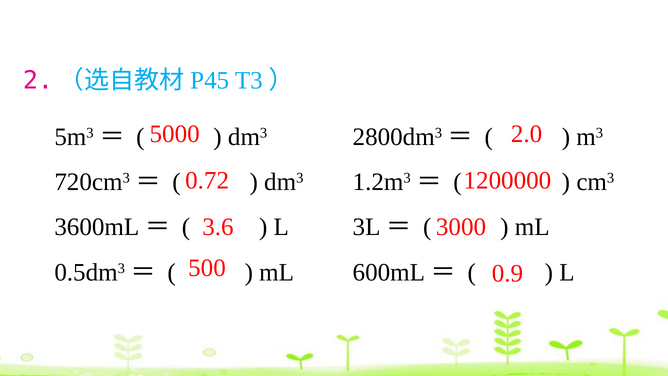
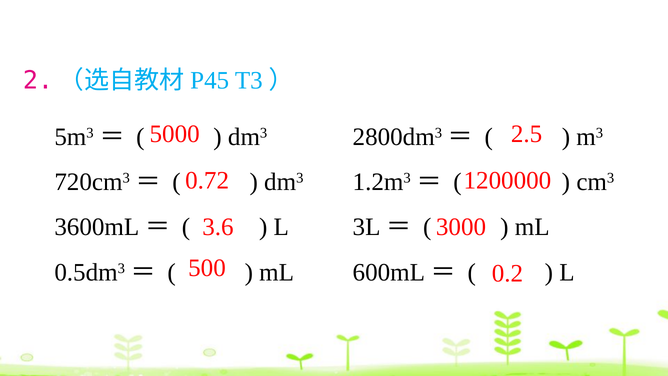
2.0: 2.0 -> 2.5 (527, 134)
0.9: 0.9 -> 0.2 (507, 273)
